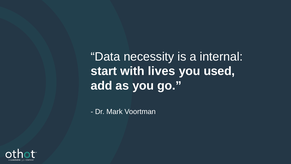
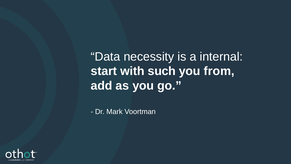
lives: lives -> such (162, 71)
used: used -> from (219, 71)
